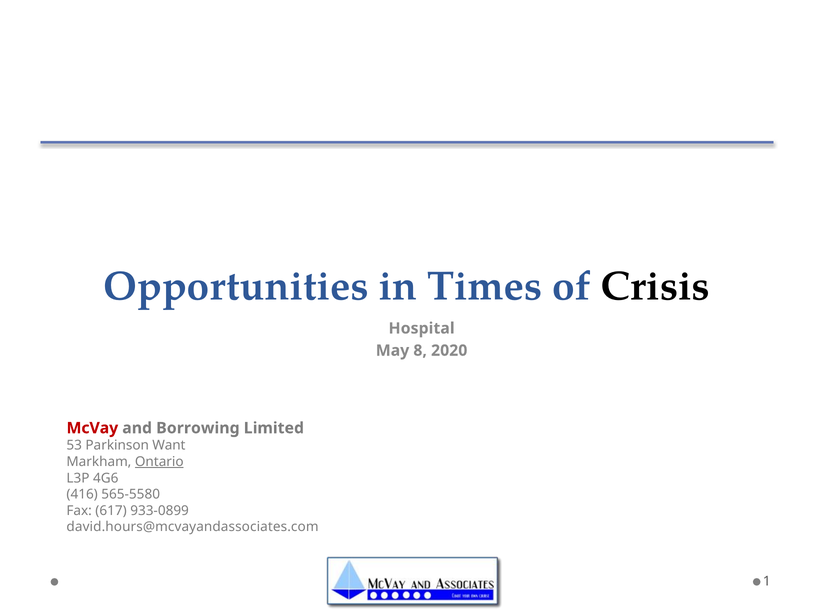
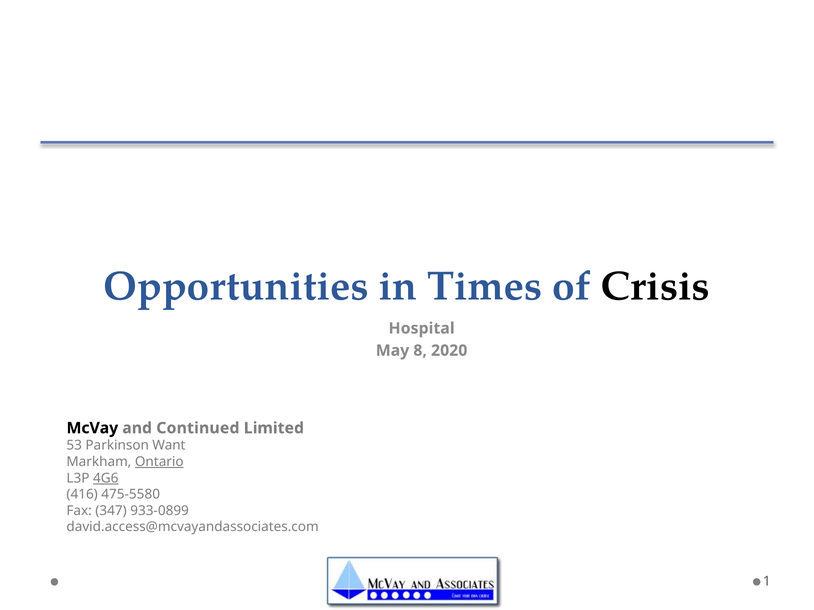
McVay colour: red -> black (92, 428)
Borrowing: Borrowing -> Continued (198, 428)
4G6 underline: none -> present (106, 478)
565-5580: 565-5580 -> 475-5580 (131, 495)
617: 617 -> 347 (111, 511)
david.hours@mcvayandassociates.com: david.hours@mcvayandassociates.com -> david.access@mcvayandassociates.com (193, 527)
